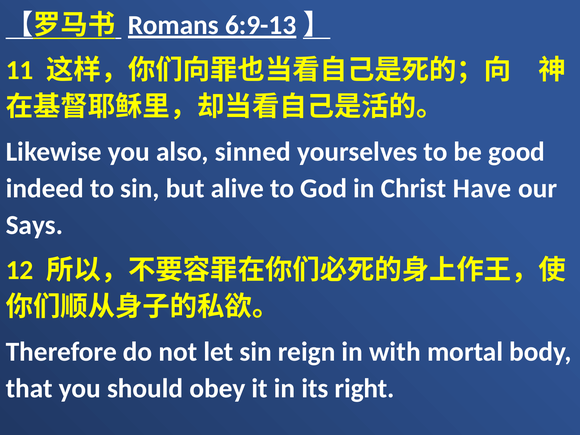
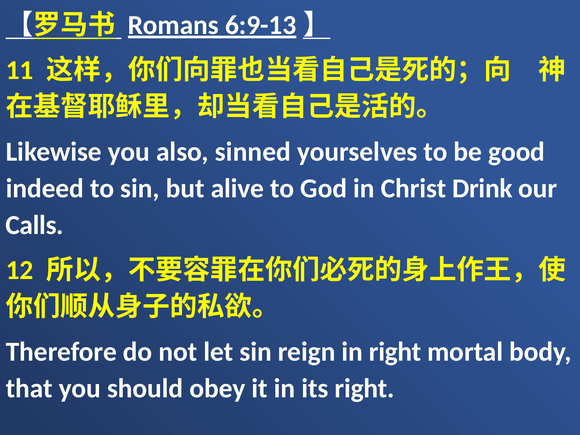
Have: Have -> Drink (482, 188)
Says: Says -> Calls (35, 225)
in with: with -> right (395, 352)
